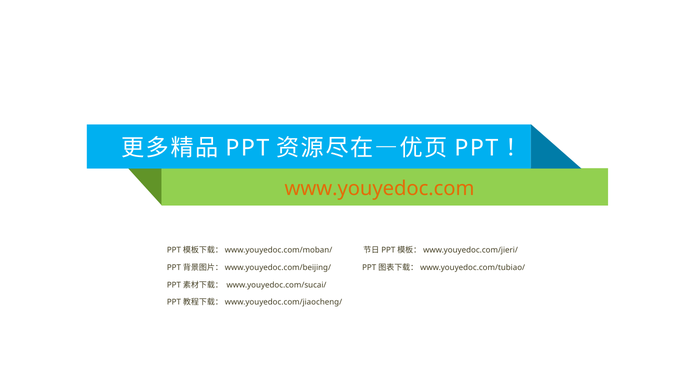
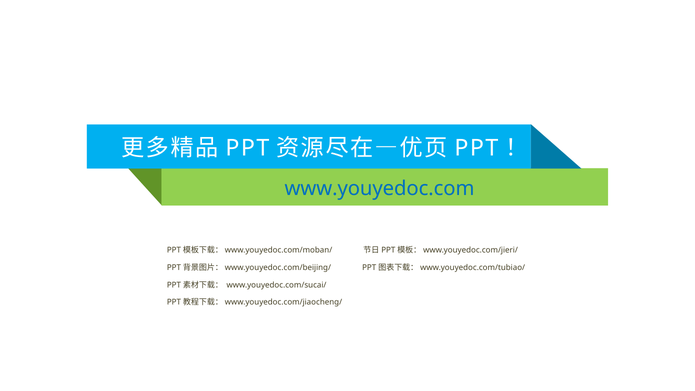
www.youyedoc.com colour: orange -> blue (380, 188)
